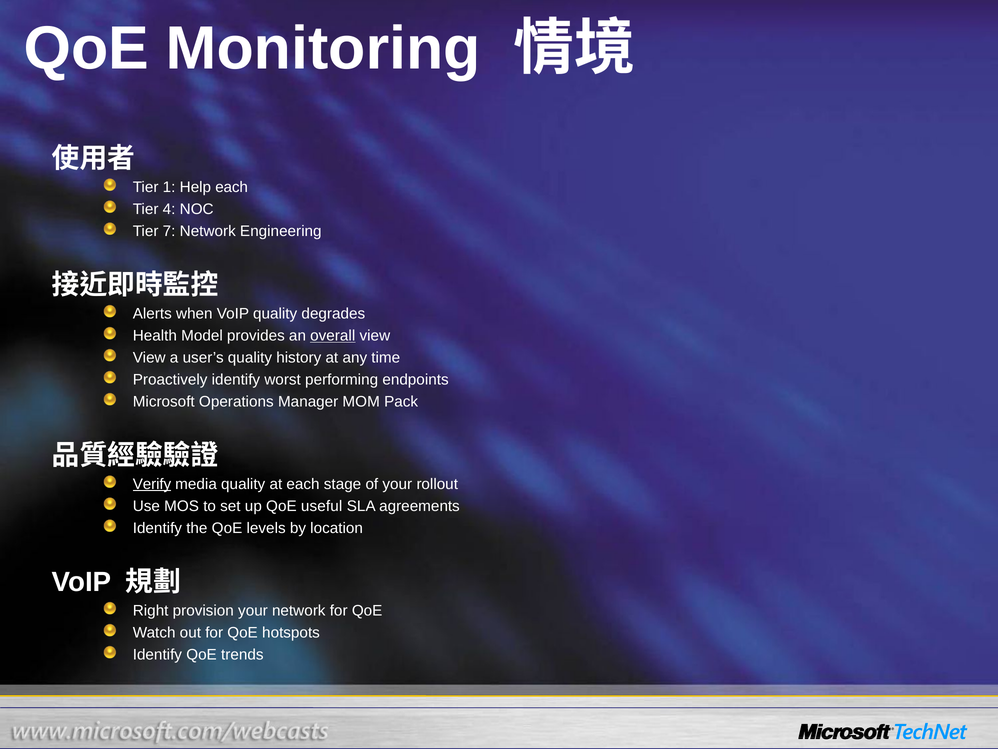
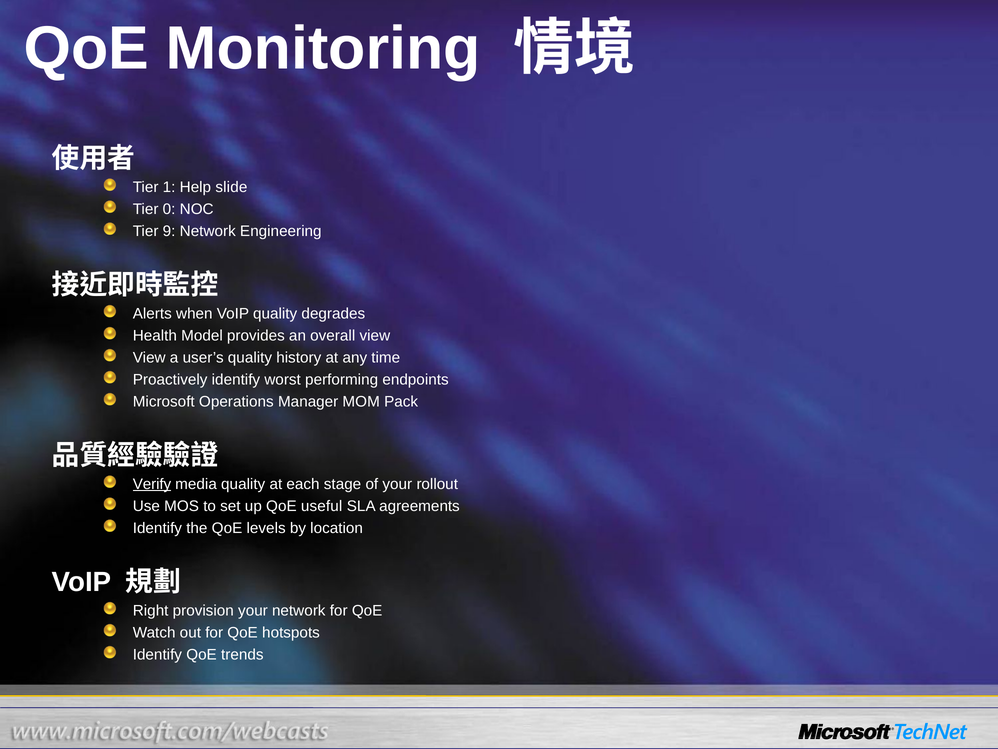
Help each: each -> slide (231, 187)
4: 4 -> 0 (169, 209)
7: 7 -> 9 (169, 231)
overall underline: present -> none (333, 335)
